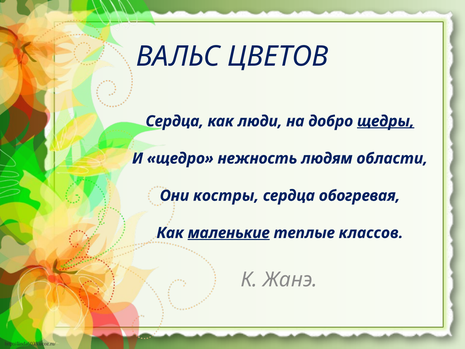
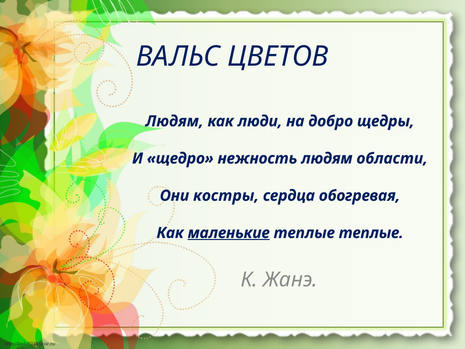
Сердца: Сердца -> Людям (174, 121)
щедры underline: present -> none (386, 121)
теплые классов: классов -> теплые (371, 233)
